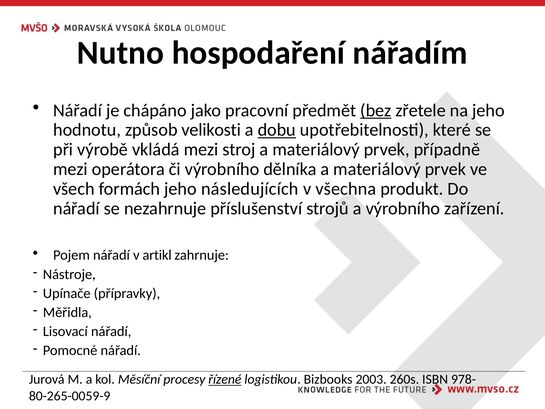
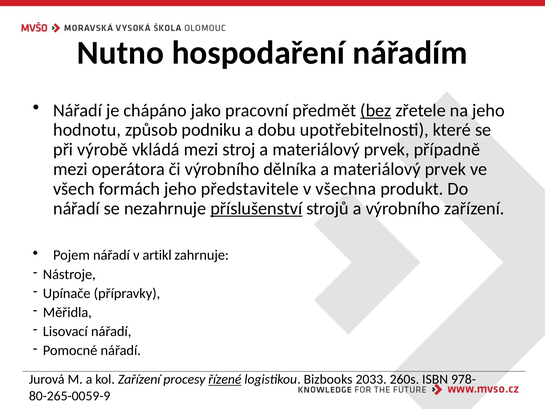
velikosti: velikosti -> podniku (211, 130)
dobu underline: present -> none (277, 130)
následujících: následujících -> představitele (250, 189)
příslušenství underline: none -> present (256, 208)
kol Měsíční: Měsíční -> Zařízení (139, 379)
2003: 2003 -> 2033 (371, 379)
